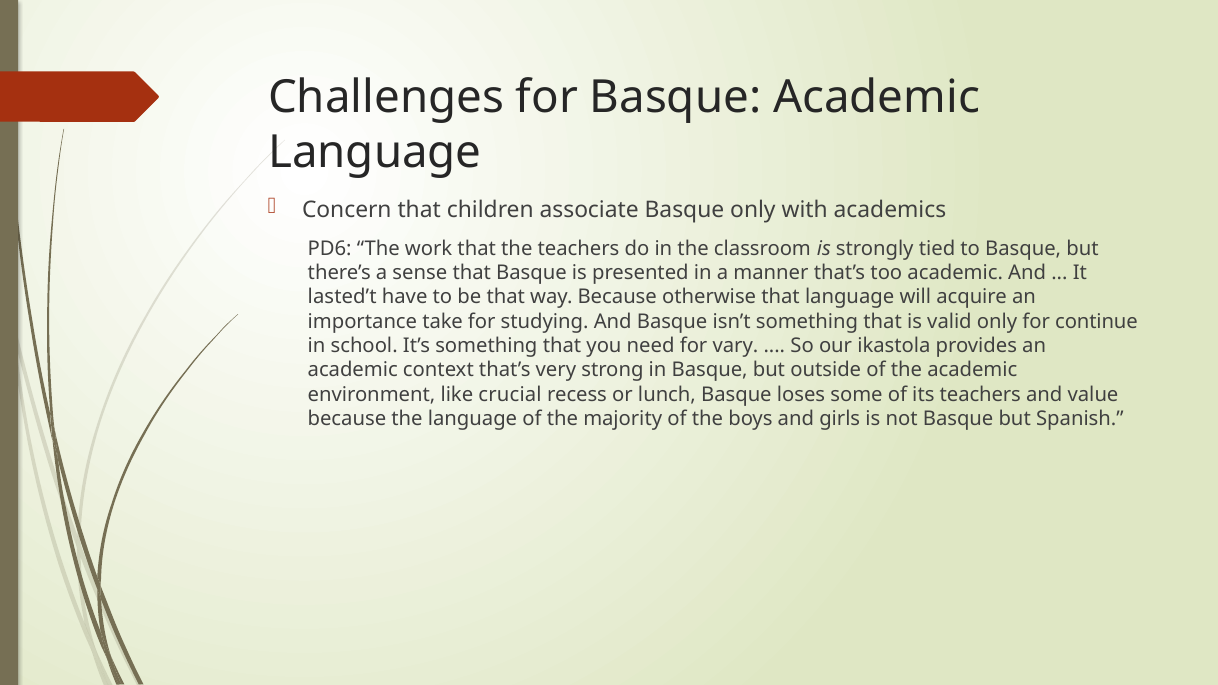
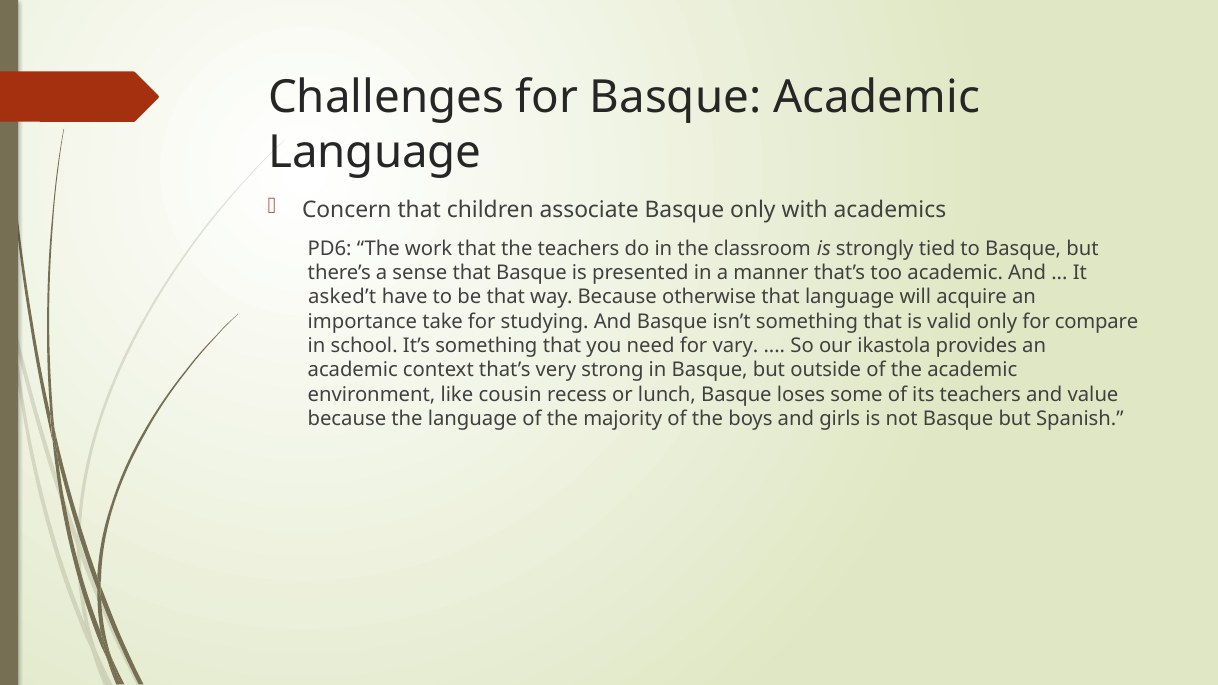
lasted’t: lasted’t -> asked’t (342, 297)
continue: continue -> compare (1097, 321)
crucial: crucial -> cousin (510, 394)
